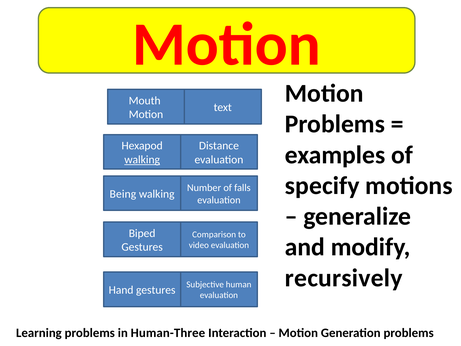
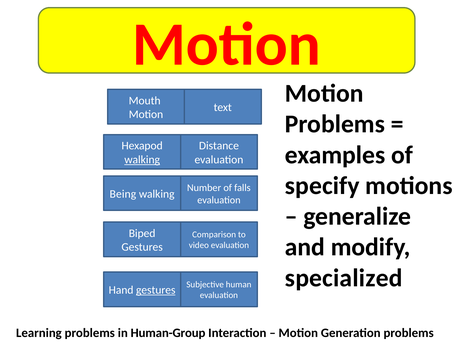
recursively: recursively -> specialized (344, 278)
gestures underline: none -> present (156, 290)
Human-Three: Human-Three -> Human-Group (168, 333)
